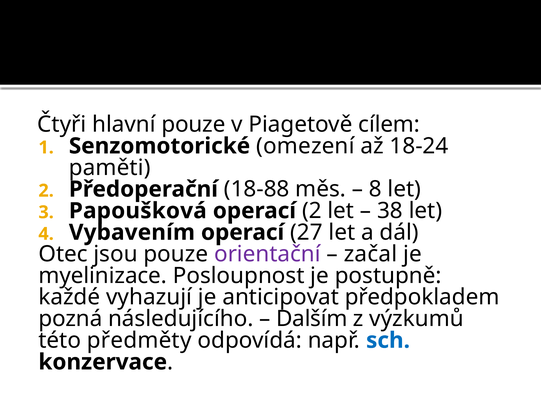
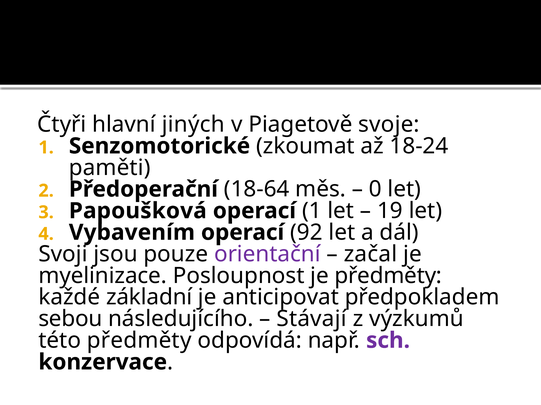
hlavní pouze: pouze -> jiných (193, 125)
cílem: cílem -> svoje (389, 125)
omezení: omezení -> zkoumat (305, 146)
18-88: 18-88 -> 18-64 (257, 190)
8: 8 -> 0 (375, 190)
operací 2: 2 -> 1 (312, 211)
38: 38 -> 19 (390, 211)
27: 27 -> 92 (306, 233)
Otec: Otec -> Svoji (63, 254)
je postupně: postupně -> předměty (388, 276)
vyhazují: vyhazují -> základní (149, 298)
pozná: pozná -> sebou (70, 319)
Dalším: Dalším -> Stávají (312, 319)
sch colour: blue -> purple (388, 341)
